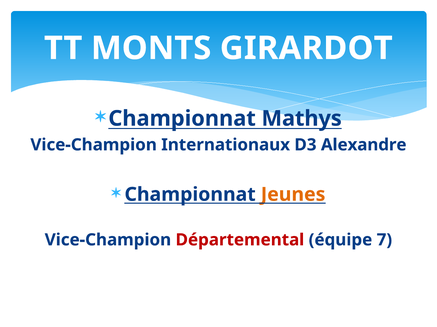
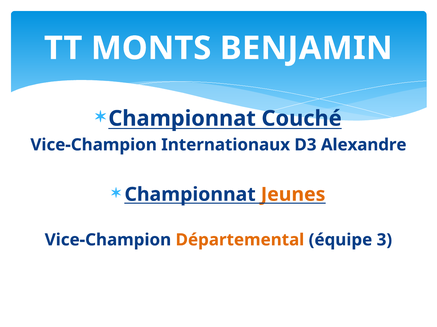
GIRARDOT: GIRARDOT -> BENJAMIN (306, 48)
Mathys: Mathys -> Couché (302, 119)
Départemental colour: red -> orange (240, 240)
7: 7 -> 3 (384, 240)
